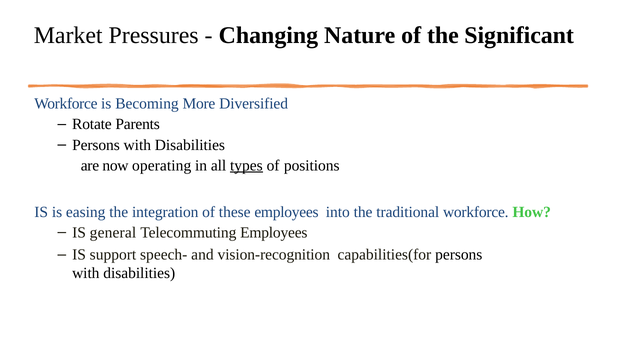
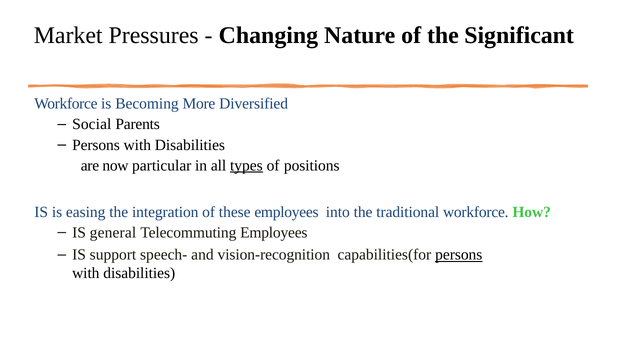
Rotate: Rotate -> Social (92, 124)
operating: operating -> particular (162, 165)
persons underline: none -> present (459, 255)
